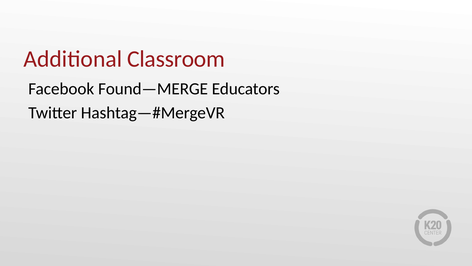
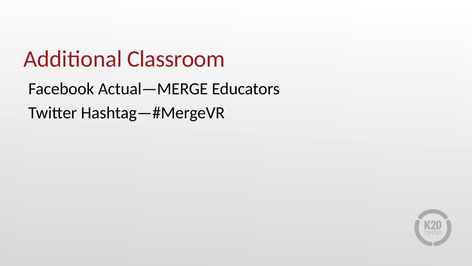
Found—MERGE: Found—MERGE -> Actual—MERGE (153, 89)
